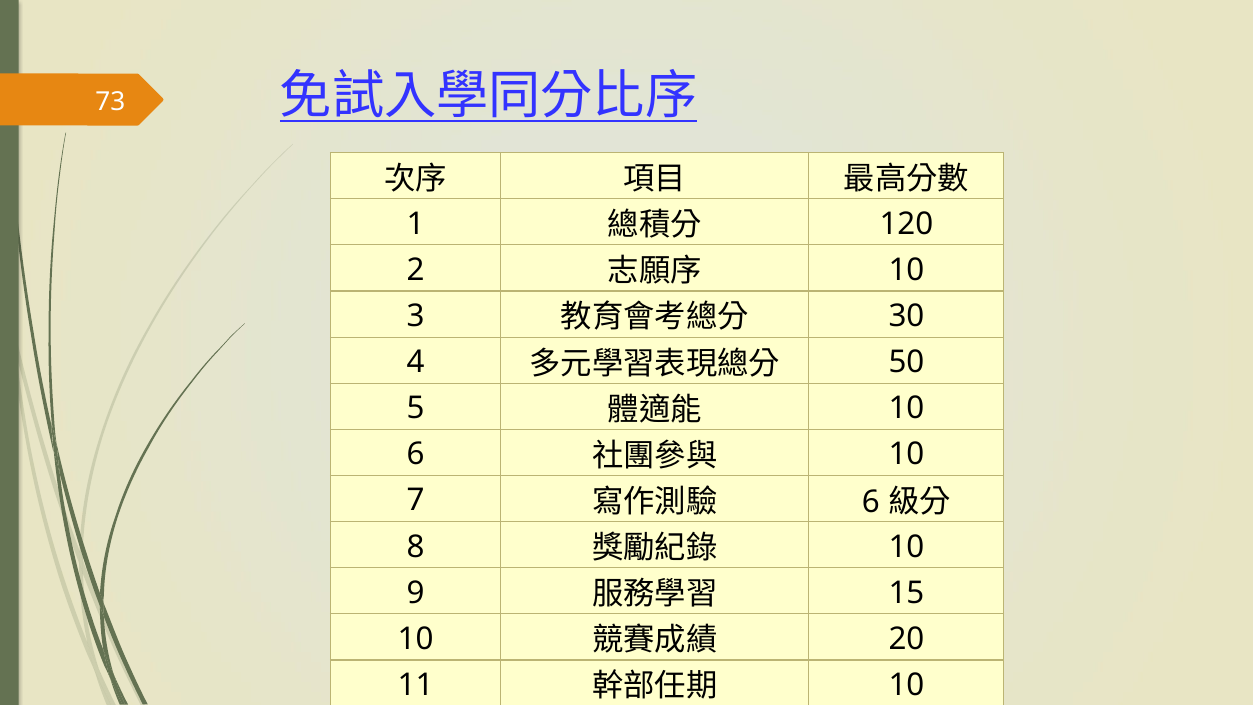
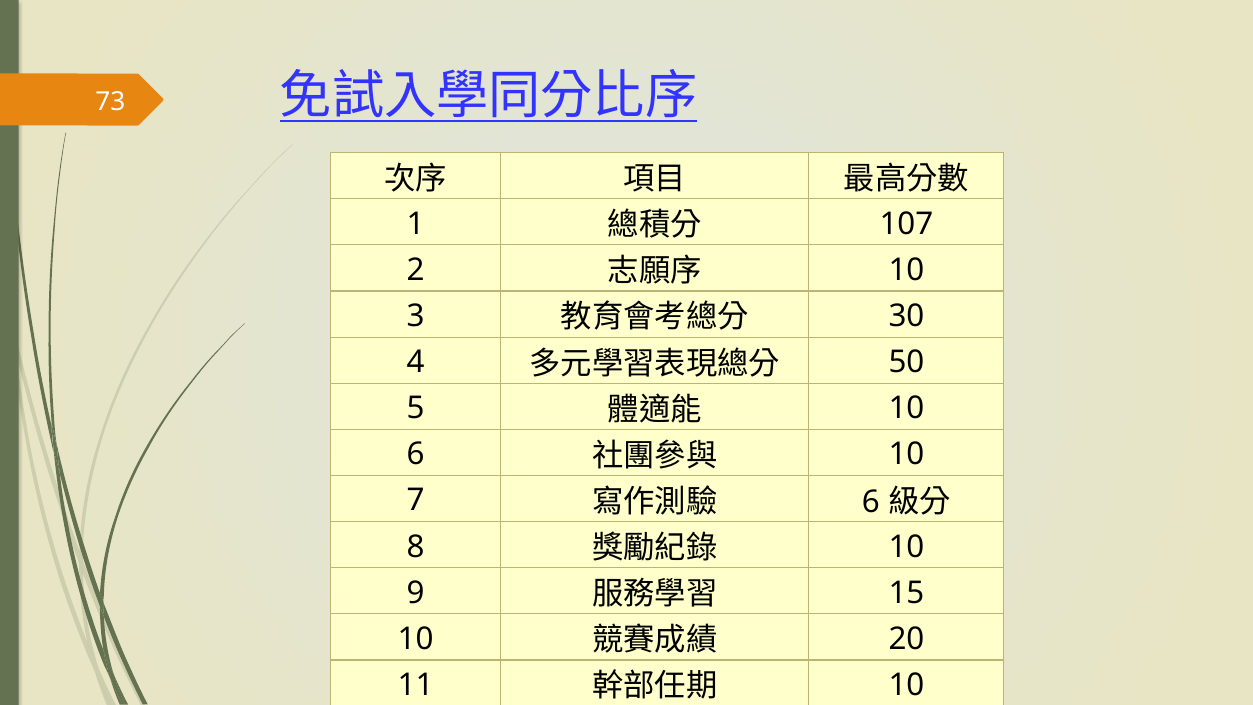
120: 120 -> 107 (906, 224)
